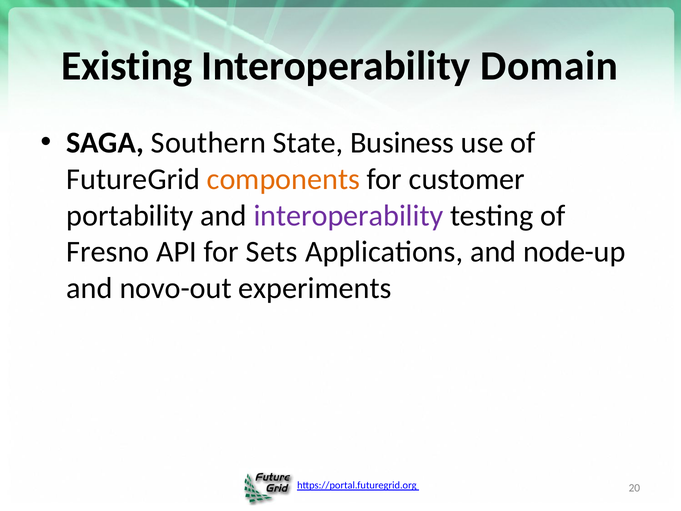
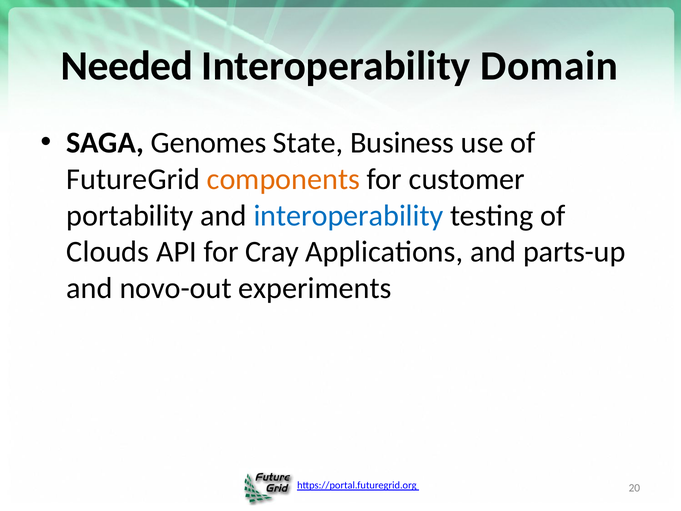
Existing: Existing -> Needed (127, 66)
Southern: Southern -> Genomes (209, 143)
interoperability colour: purple -> blue (348, 216)
Fresno: Fresno -> Clouds (108, 252)
Sets: Sets -> Cray (272, 252)
node-up: node-up -> parts-up (574, 252)
